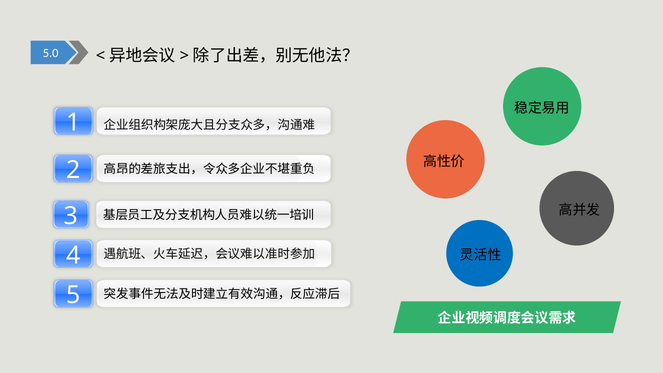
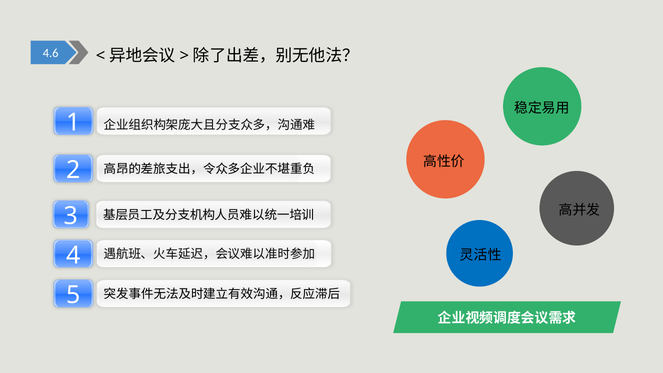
5.0: 5.0 -> 4.6 (51, 53)
